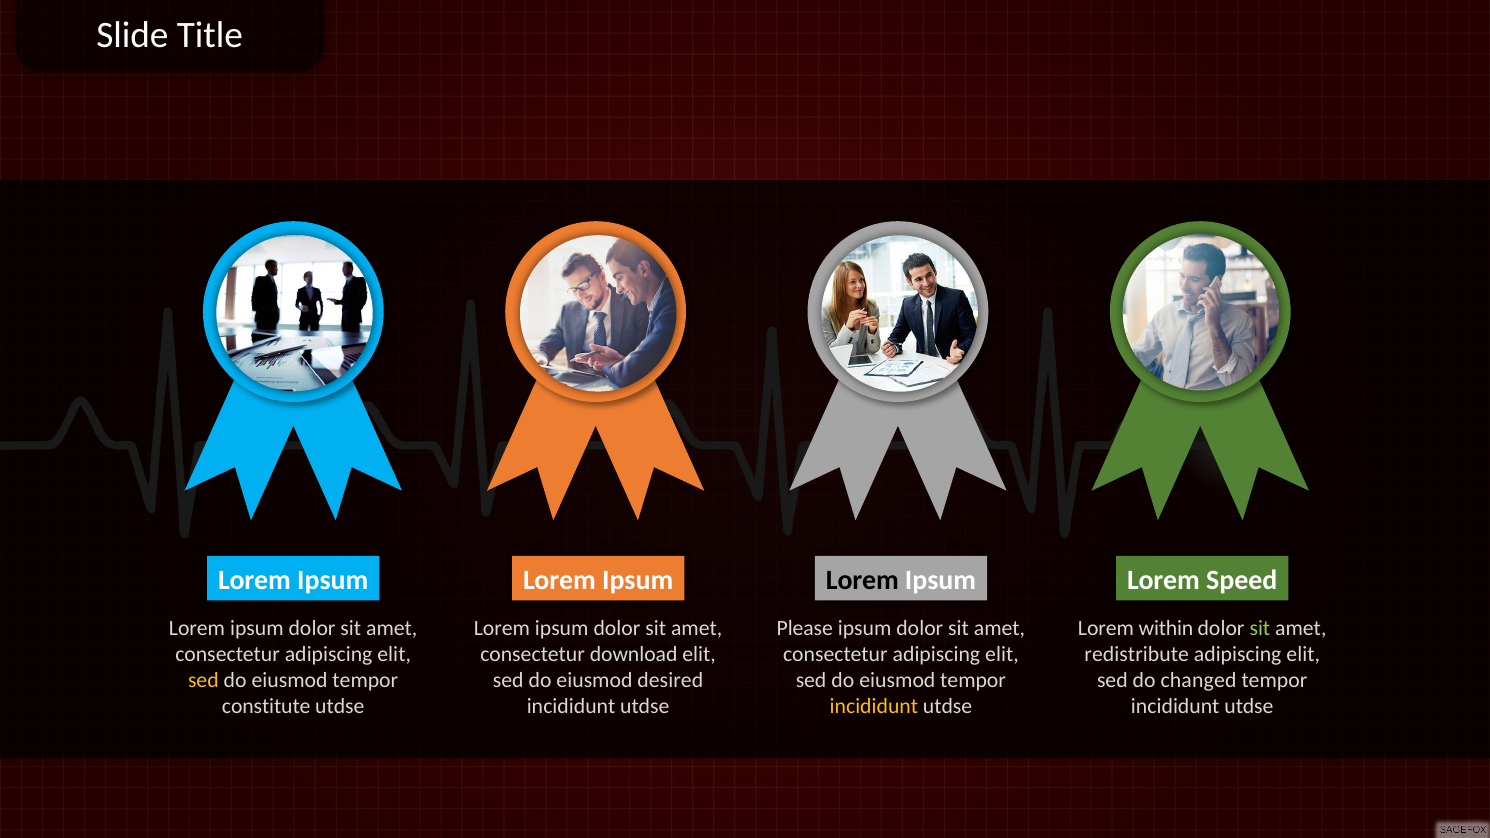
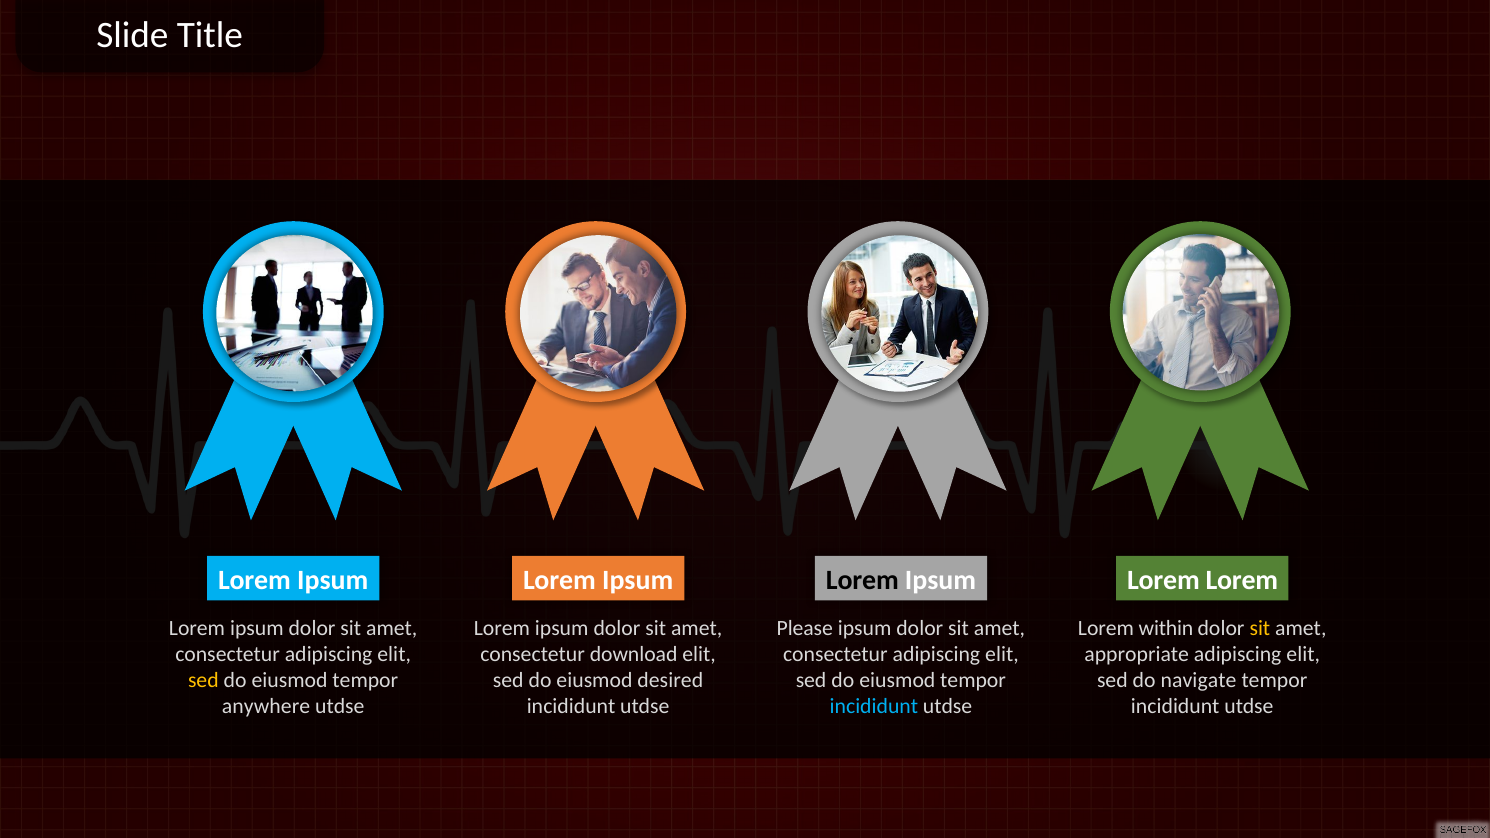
Lorem Speed: Speed -> Lorem (1242, 580)
sit colour: light green -> yellow (1260, 628)
redistribute: redistribute -> appropriate (1137, 654)
changed: changed -> navigate (1199, 680)
constitute: constitute -> anywhere (266, 706)
incididunt colour: yellow -> light blue (874, 706)
